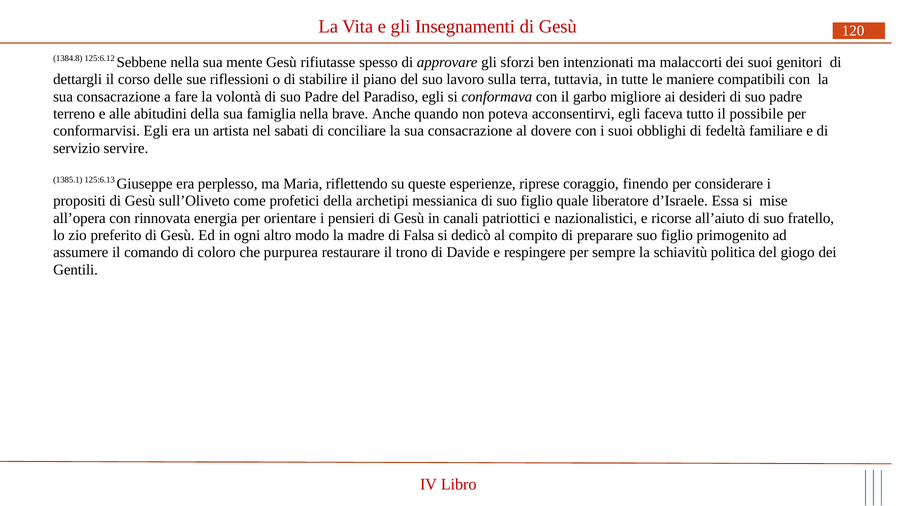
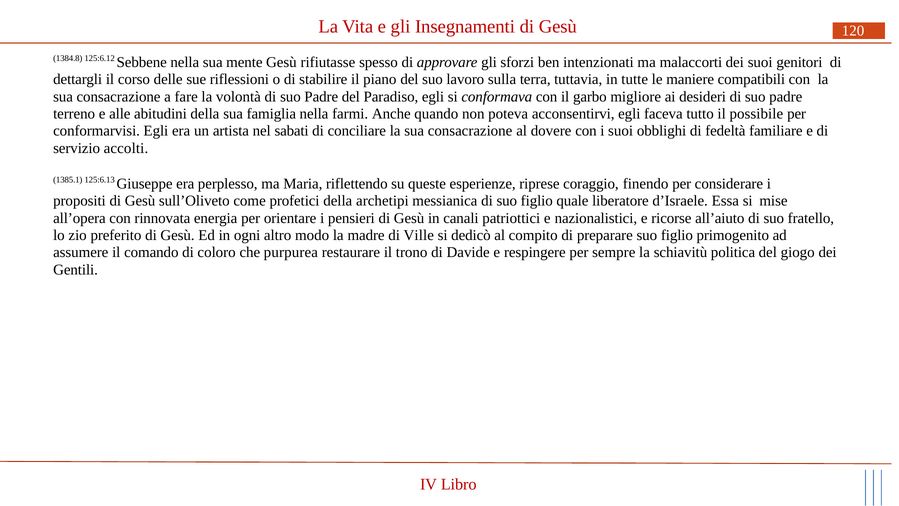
brave: brave -> farmi (350, 114)
servire: servire -> accolti (126, 148)
Falsa: Falsa -> Ville (419, 235)
